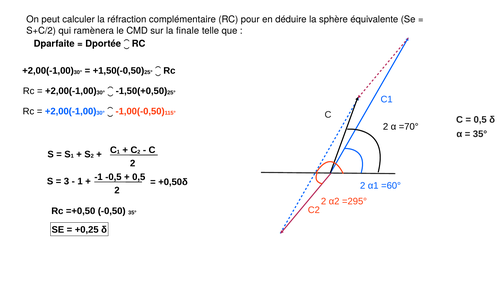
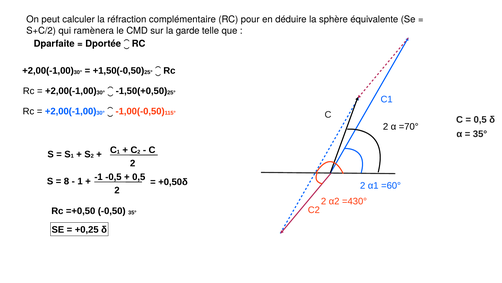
finale: finale -> garde (188, 31)
3: 3 -> 8 (66, 181)
=295°: =295° -> =430° (355, 201)
